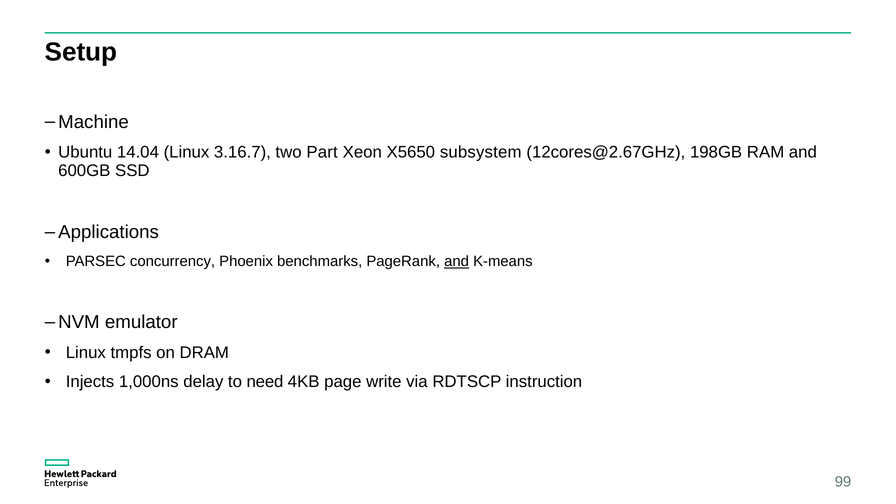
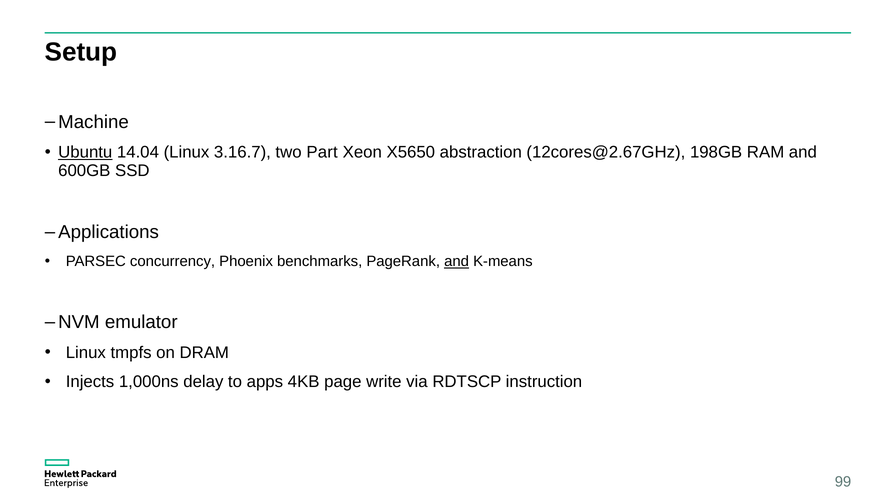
Ubuntu underline: none -> present (85, 152)
subsystem: subsystem -> abstraction (481, 152)
need: need -> apps (265, 382)
